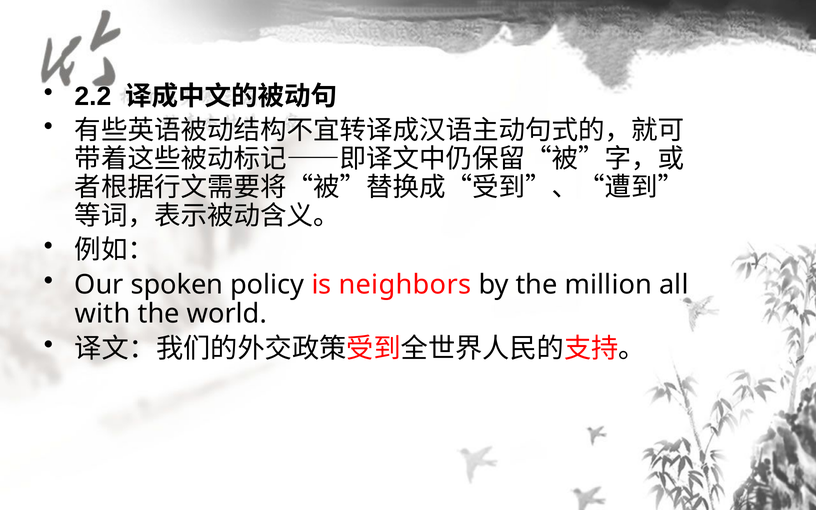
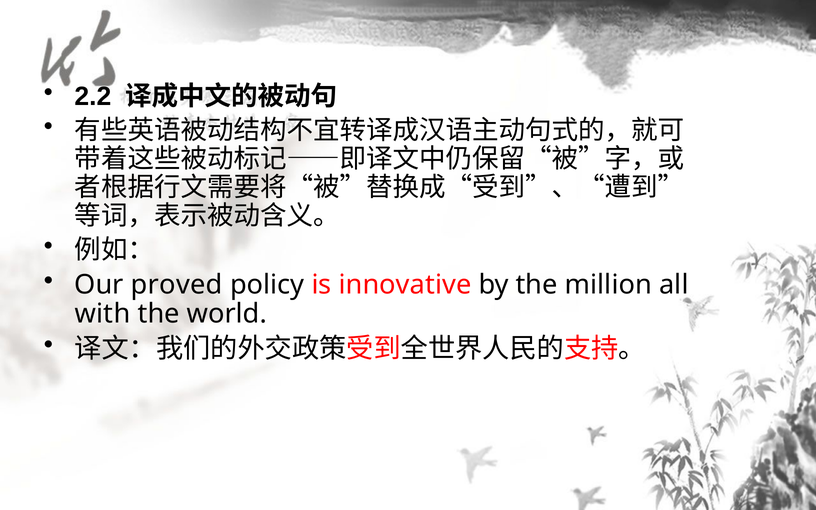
spoken: spoken -> proved (177, 285)
neighbors: neighbors -> innovative (405, 285)
